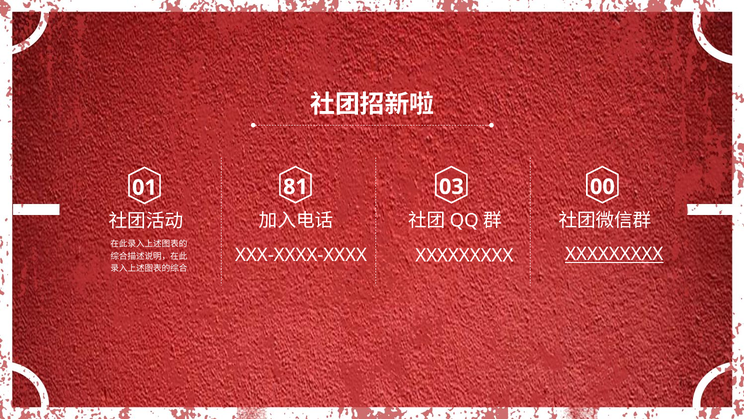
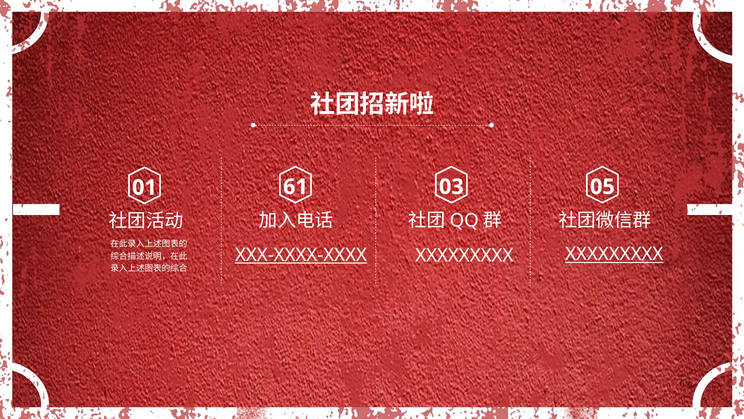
81: 81 -> 61 (295, 187)
00: 00 -> 05 (602, 187)
XXX-XXXX-XXXX underline: none -> present (301, 255)
